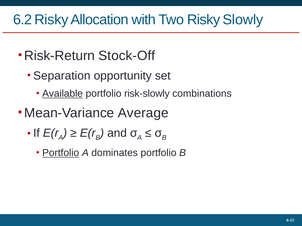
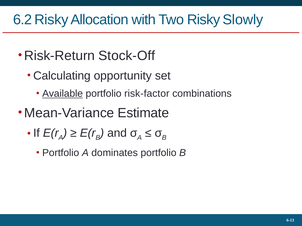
Separation: Separation -> Calculating (62, 76)
risk-slowly: risk-slowly -> risk-factor (147, 94)
Average: Average -> Estimate (143, 113)
Portfolio underline: present -> none (61, 153)
